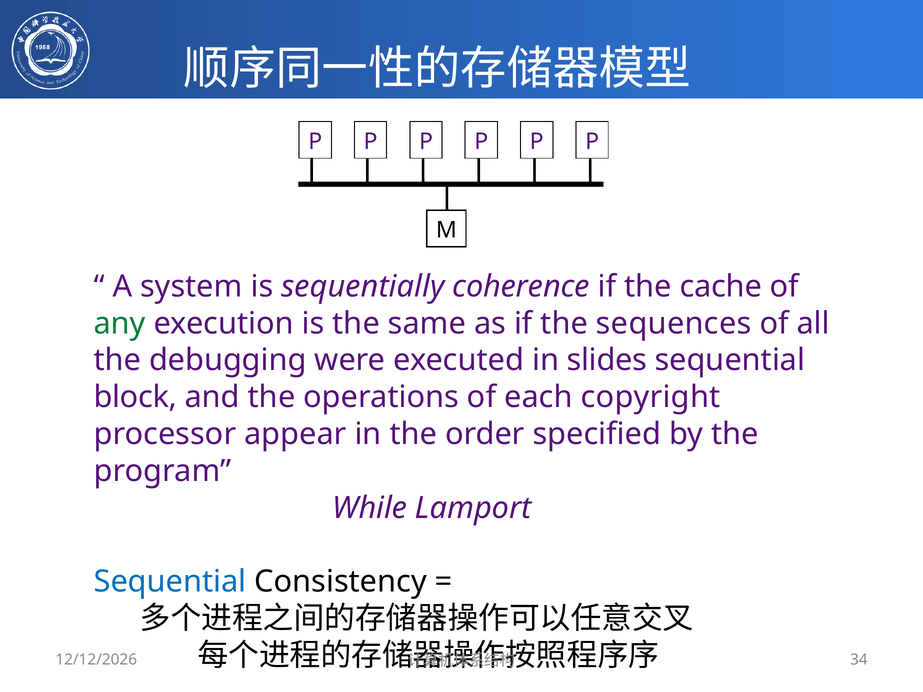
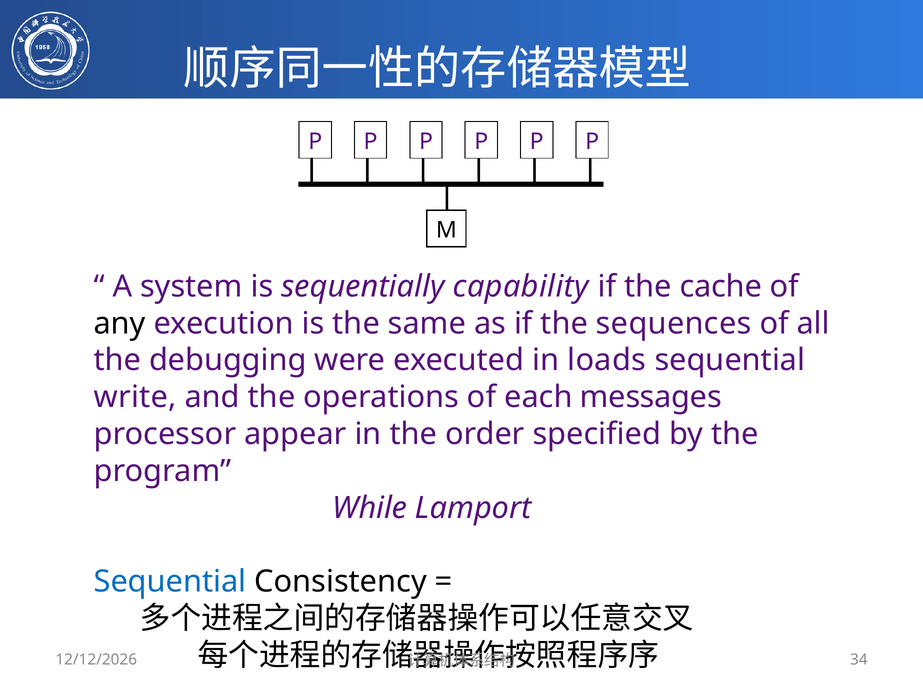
coherence: coherence -> capability (521, 287)
any colour: green -> black (120, 324)
slides: slides -> loads (607, 360)
block: block -> write (135, 397)
copyright: copyright -> messages (651, 397)
